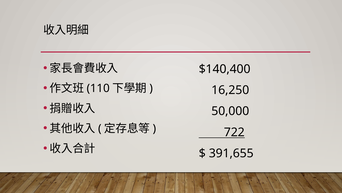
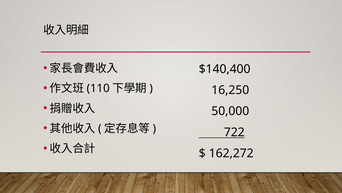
391,655: 391,655 -> 162,272 (231, 153)
